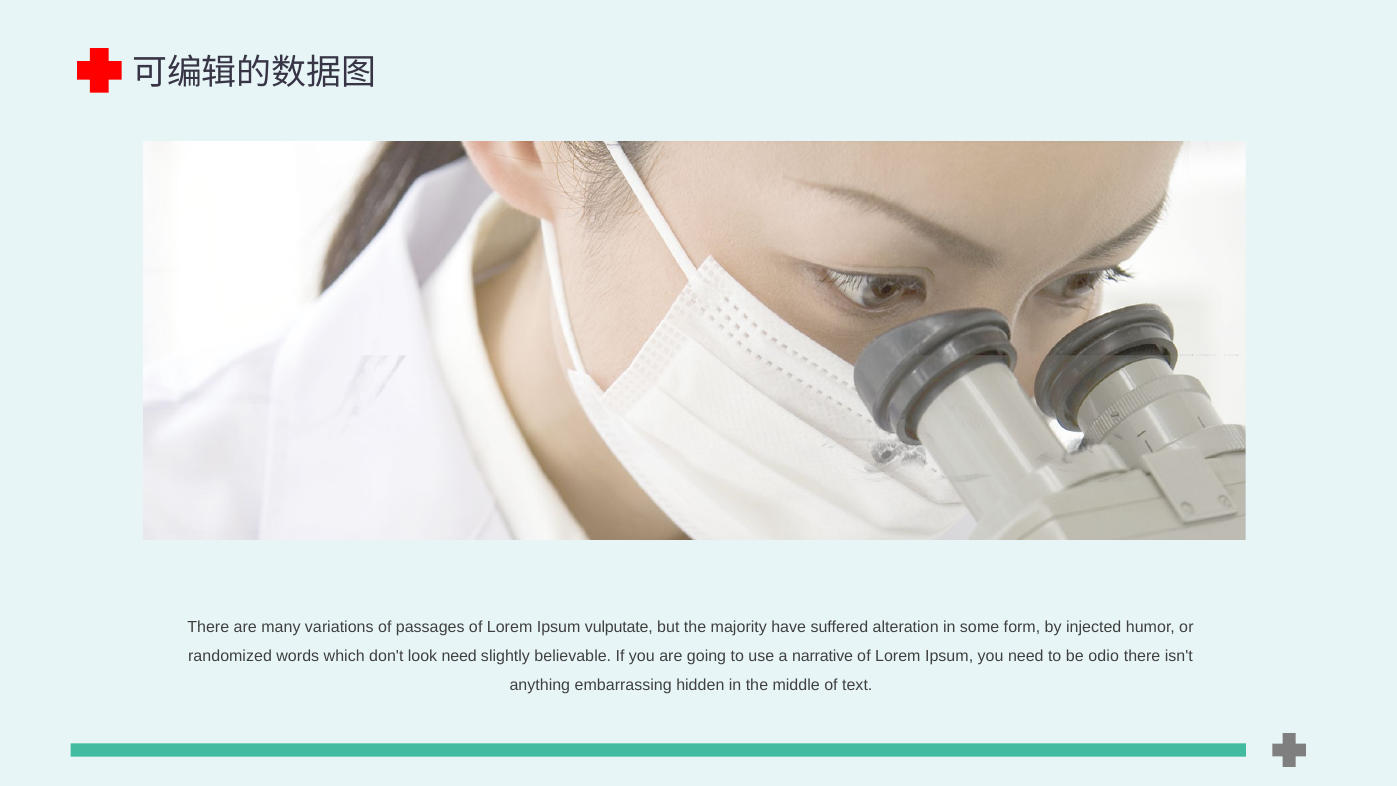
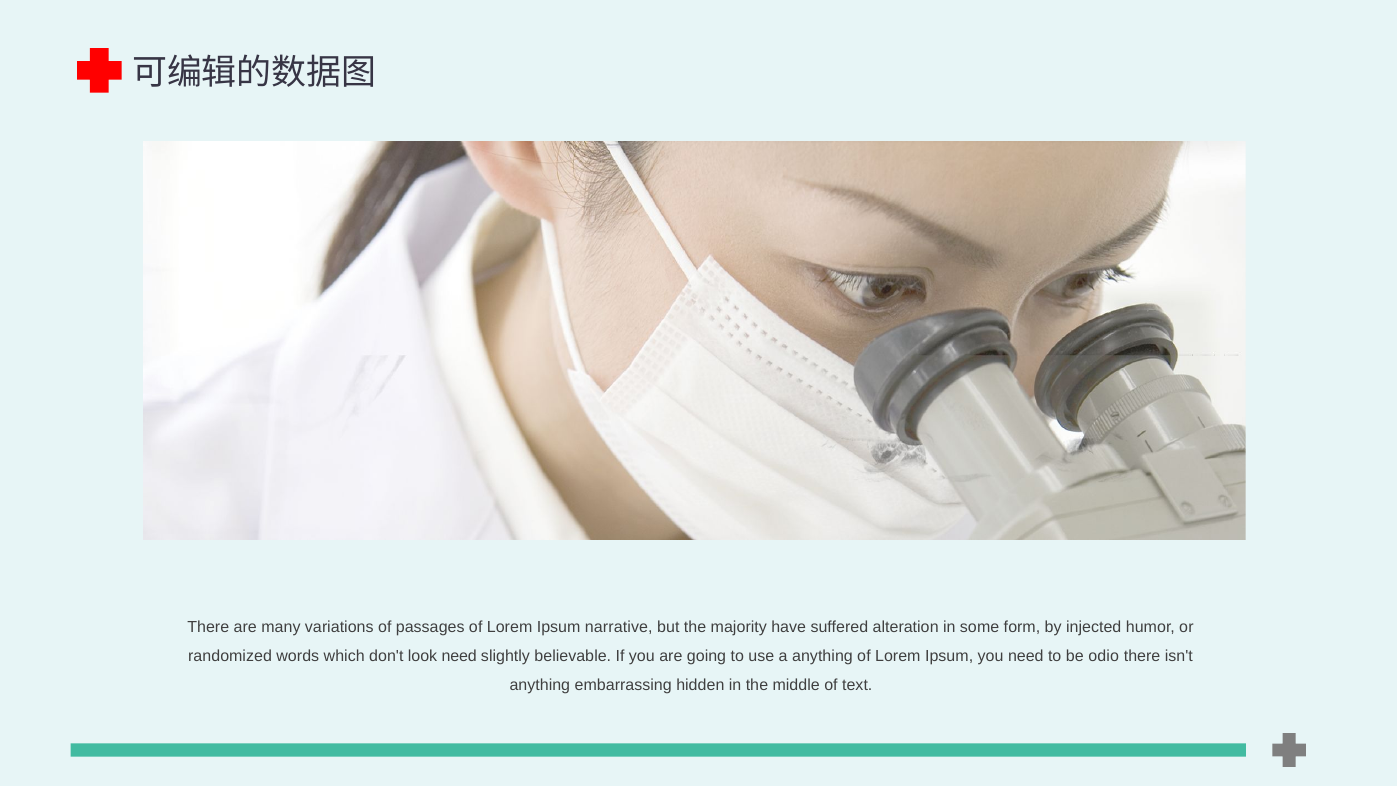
vulputate: vulputate -> narrative (619, 627)
a narrative: narrative -> anything (822, 656)
